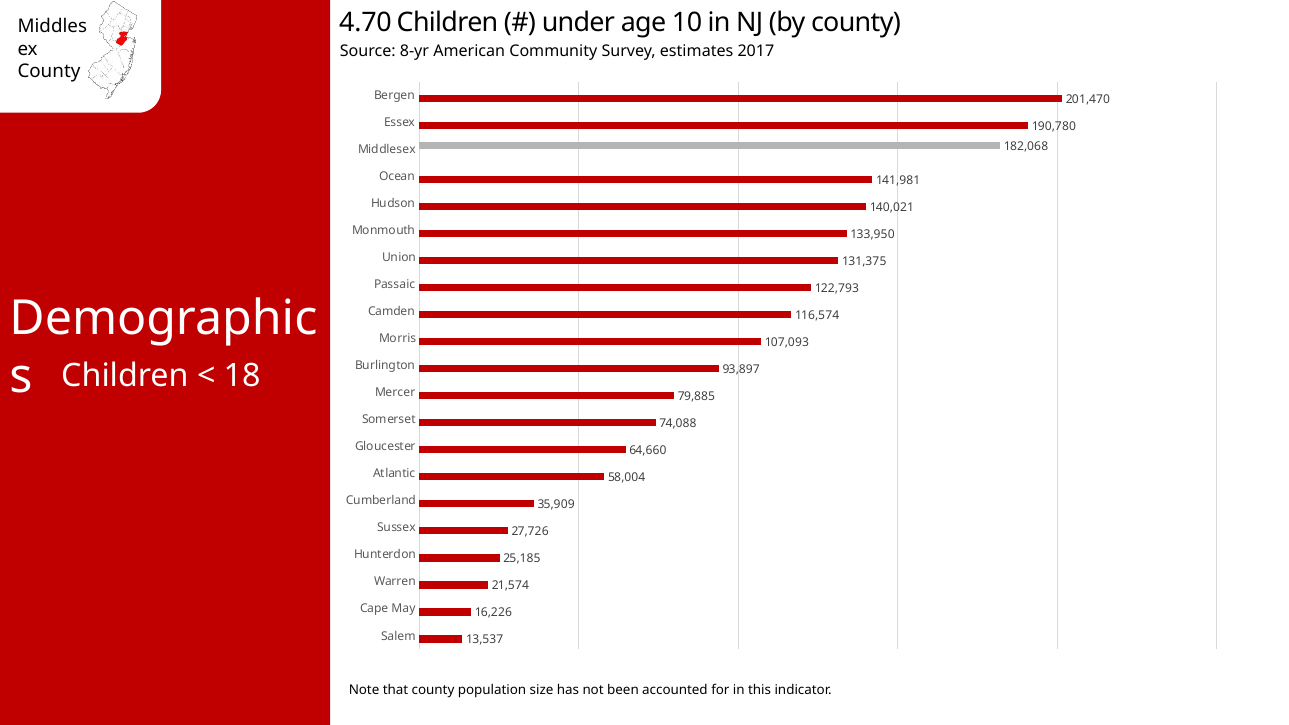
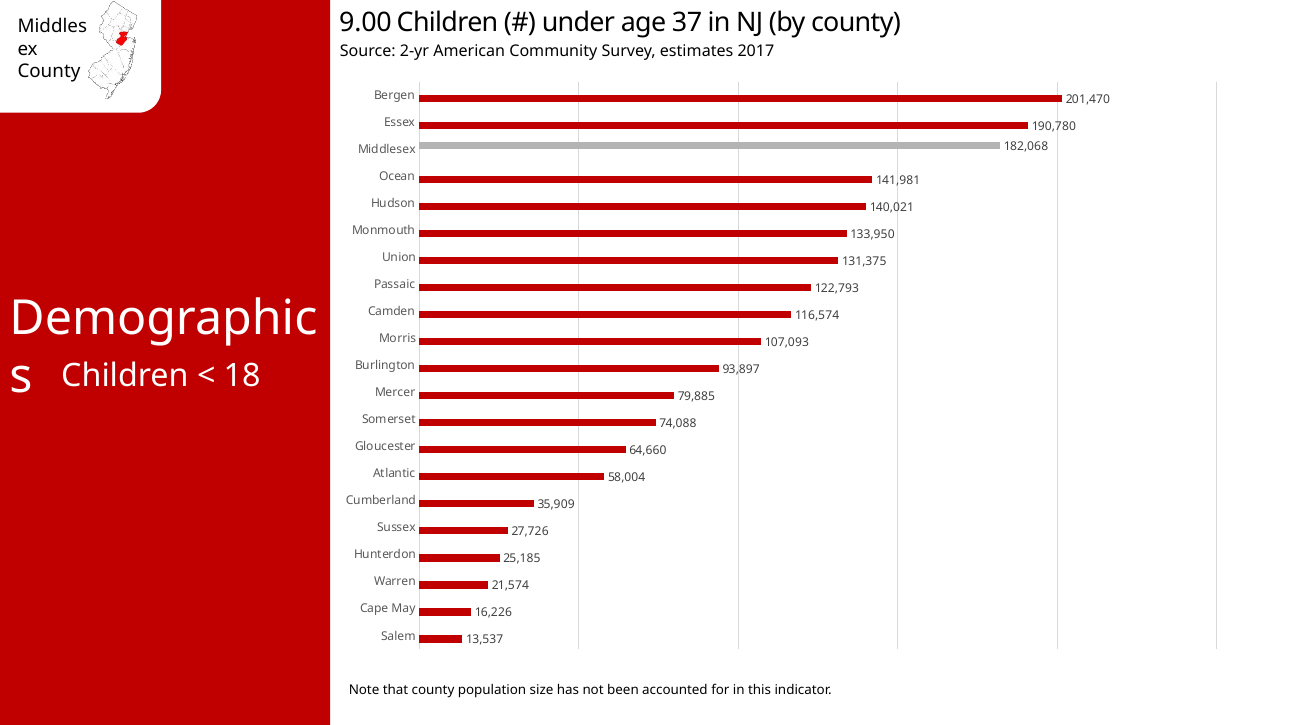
4.70: 4.70 -> 9.00 (365, 23)
10: 10 -> 37 (687, 23)
8-yr: 8-yr -> 2-yr (414, 51)
